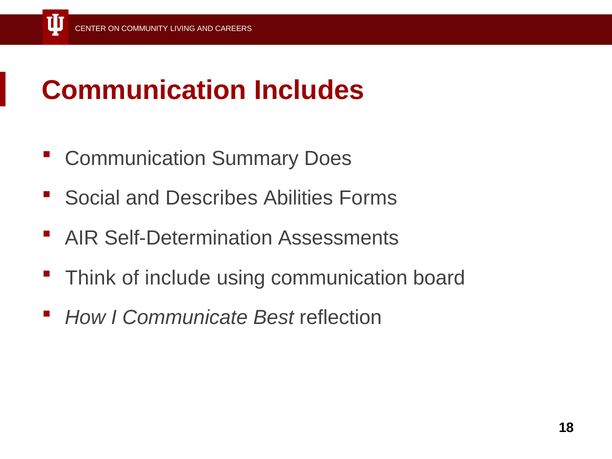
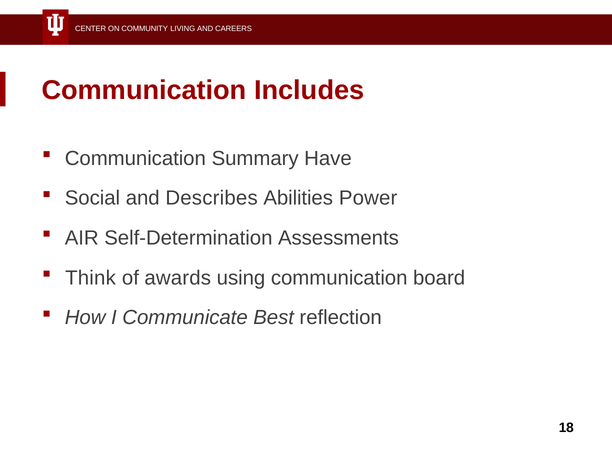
Does: Does -> Have (328, 158)
Forms: Forms -> Power (368, 198)
include: include -> awards (178, 278)
